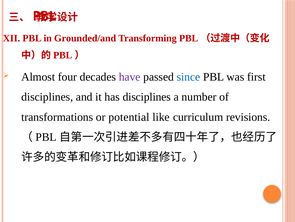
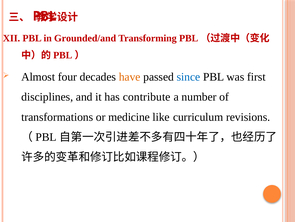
have colour: purple -> orange (130, 77)
has disciplines: disciplines -> contribute (147, 97)
potential: potential -> medicine (129, 117)
